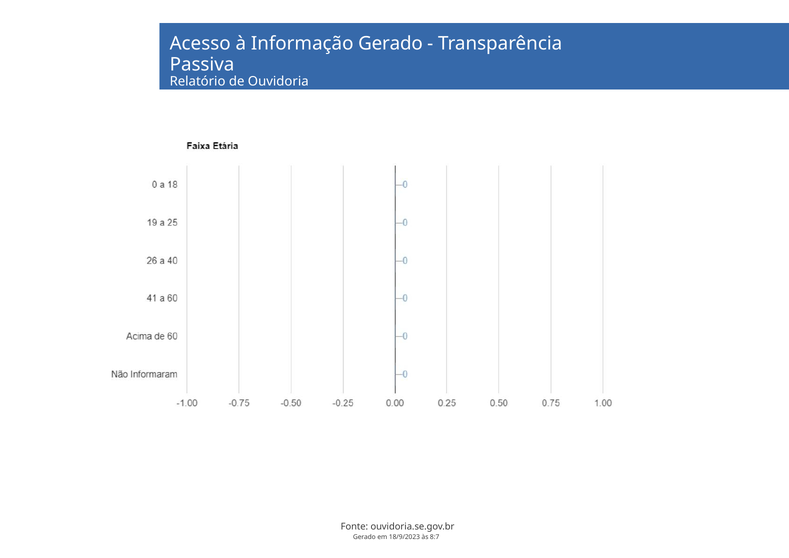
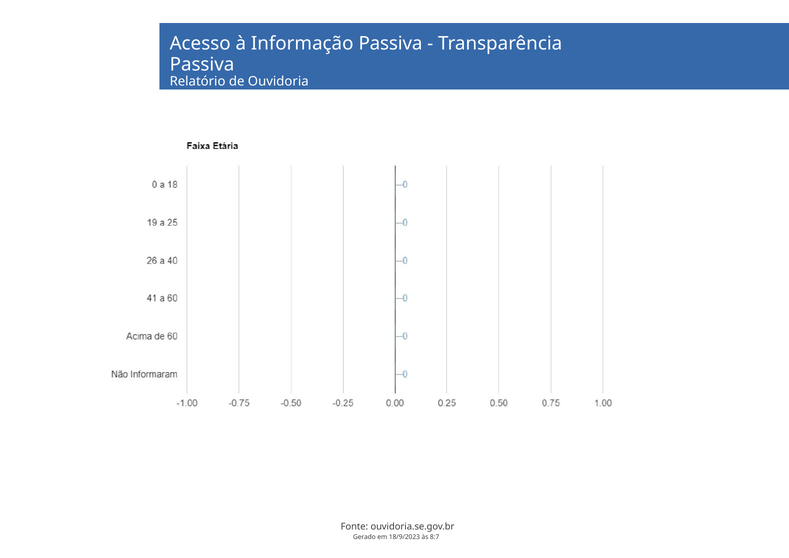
Informação Gerado: Gerado -> Passiva (390, 44)
